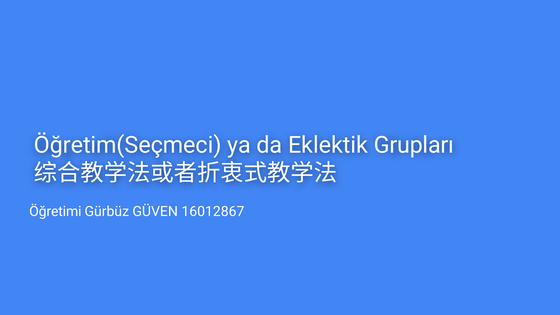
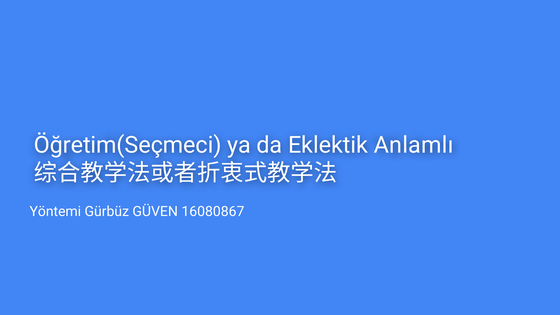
Grupları: Grupları -> Anlamlı (414, 145)
Öğretimi: Öğretimi -> Yöntemi (55, 212)
16012867: 16012867 -> 16080867 (213, 212)
